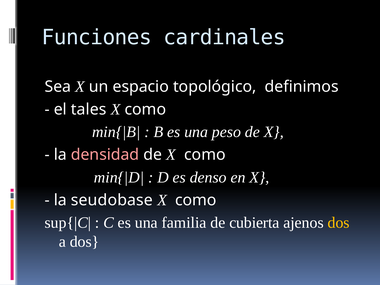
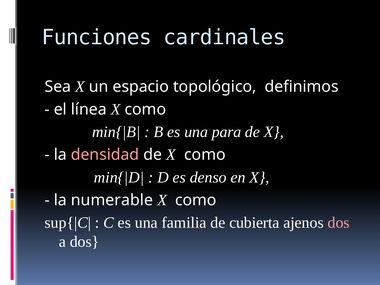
tales: tales -> línea (89, 109)
peso: peso -> para (227, 132)
seudobase: seudobase -> numerable (112, 200)
dos colour: yellow -> pink (339, 223)
